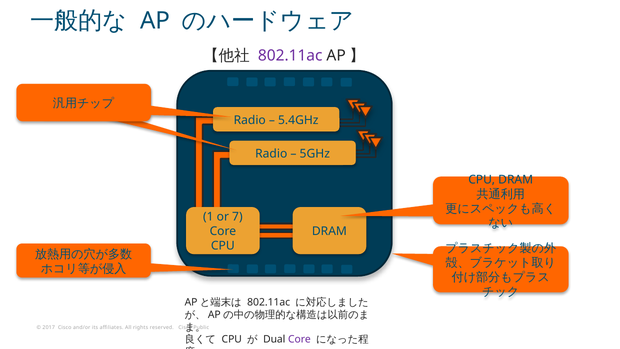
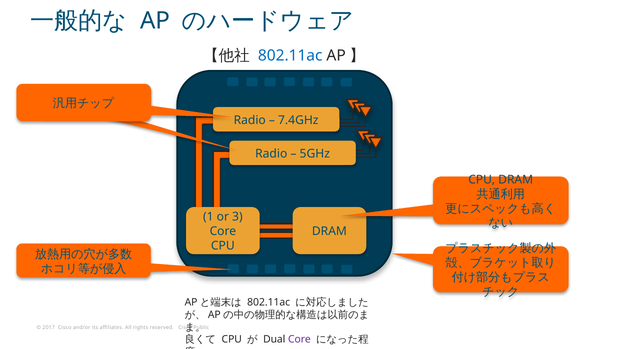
802.11ac colour: purple -> blue (290, 56)
5.4GHz: 5.4GHz -> 7.4GHz (298, 120)
7: 7 -> 3 (237, 217)
